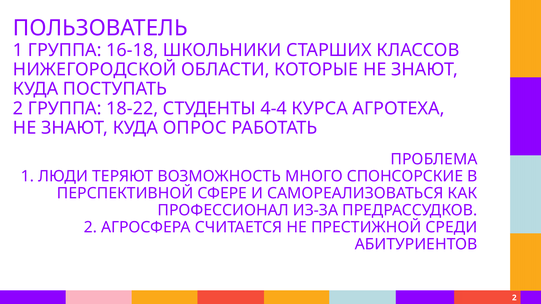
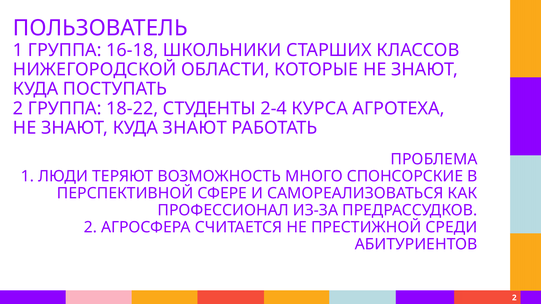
4-4: 4-4 -> 2-4 (274, 109)
КУДА ОПРОС: ОПРОС -> ЗНАЮТ (195, 128)
